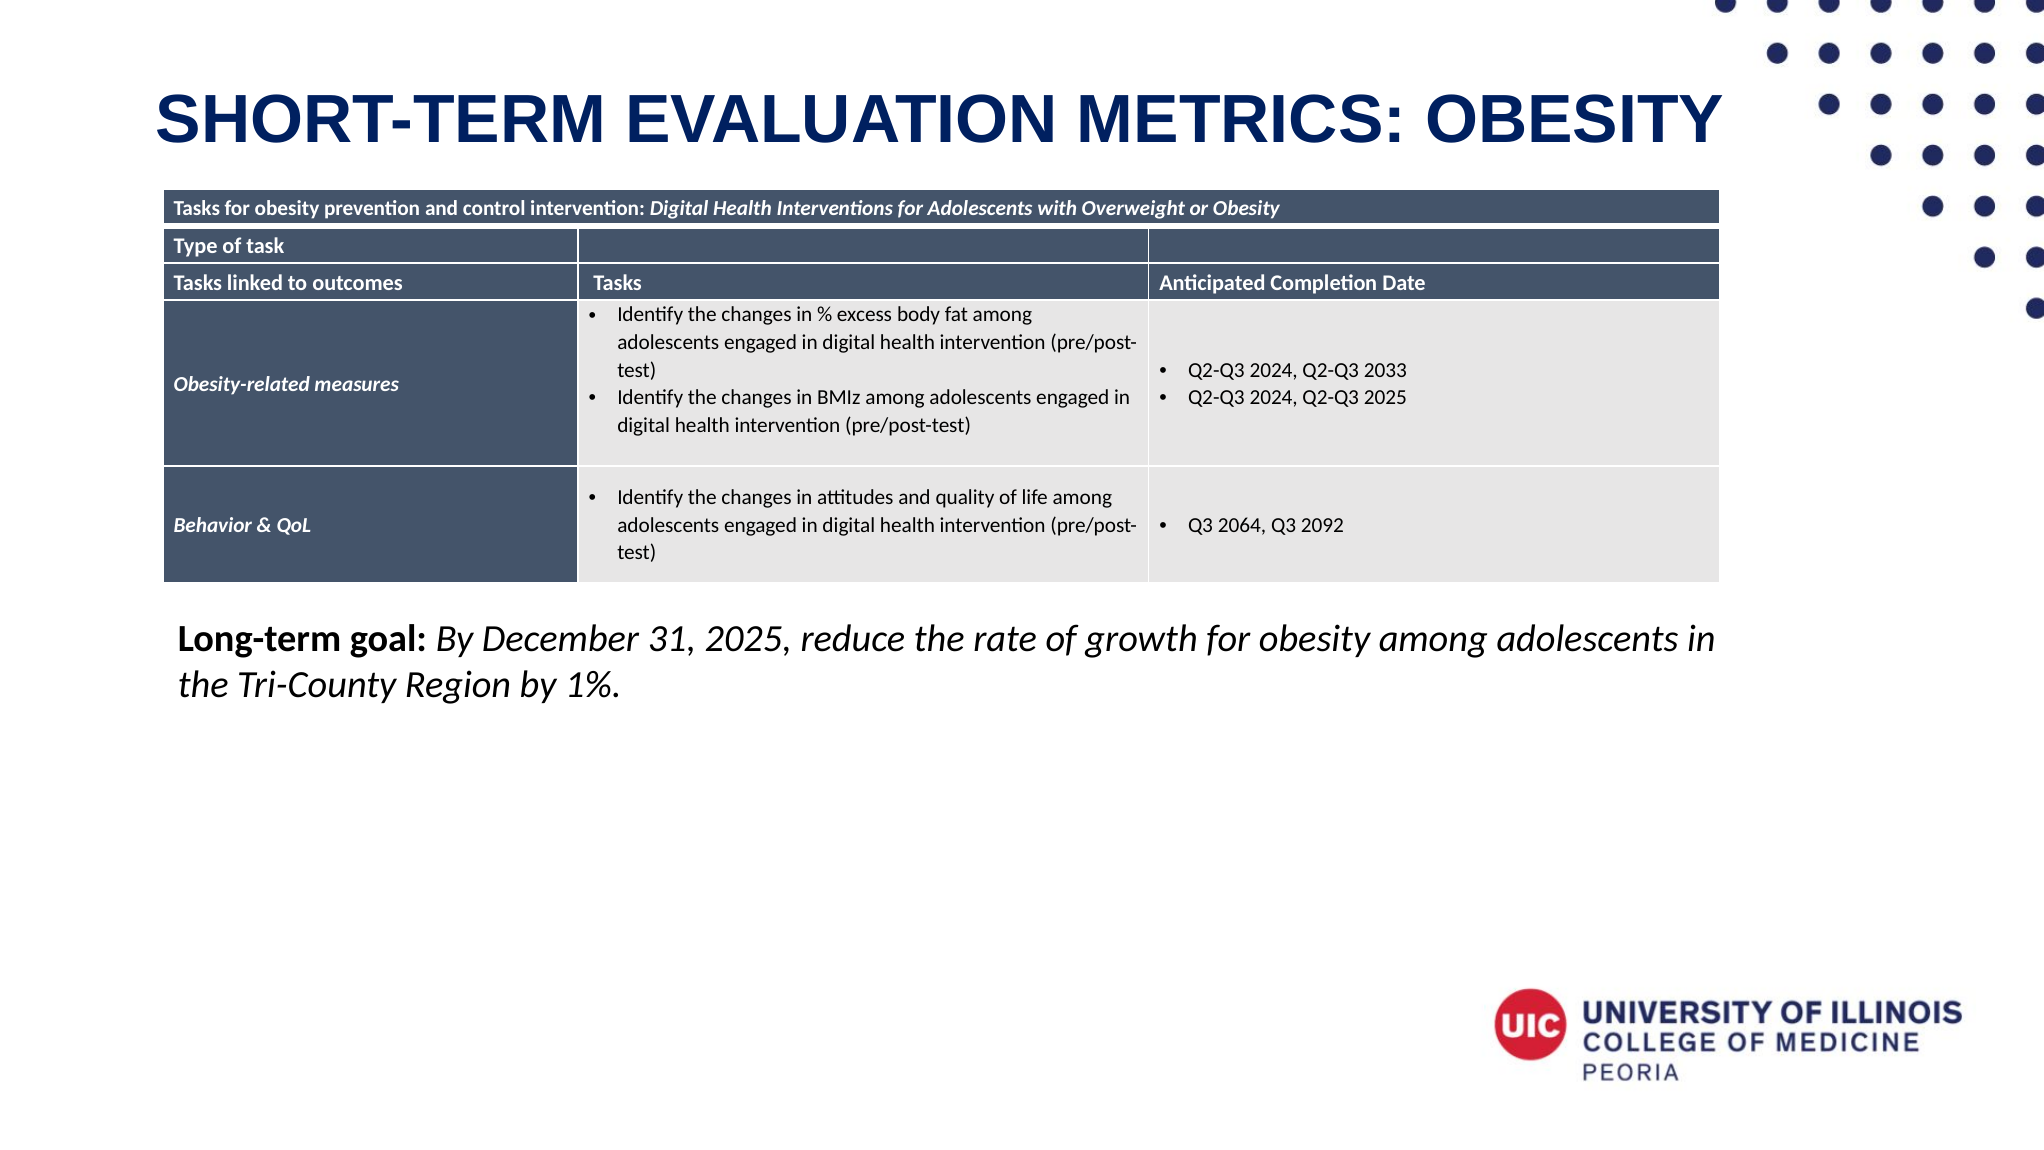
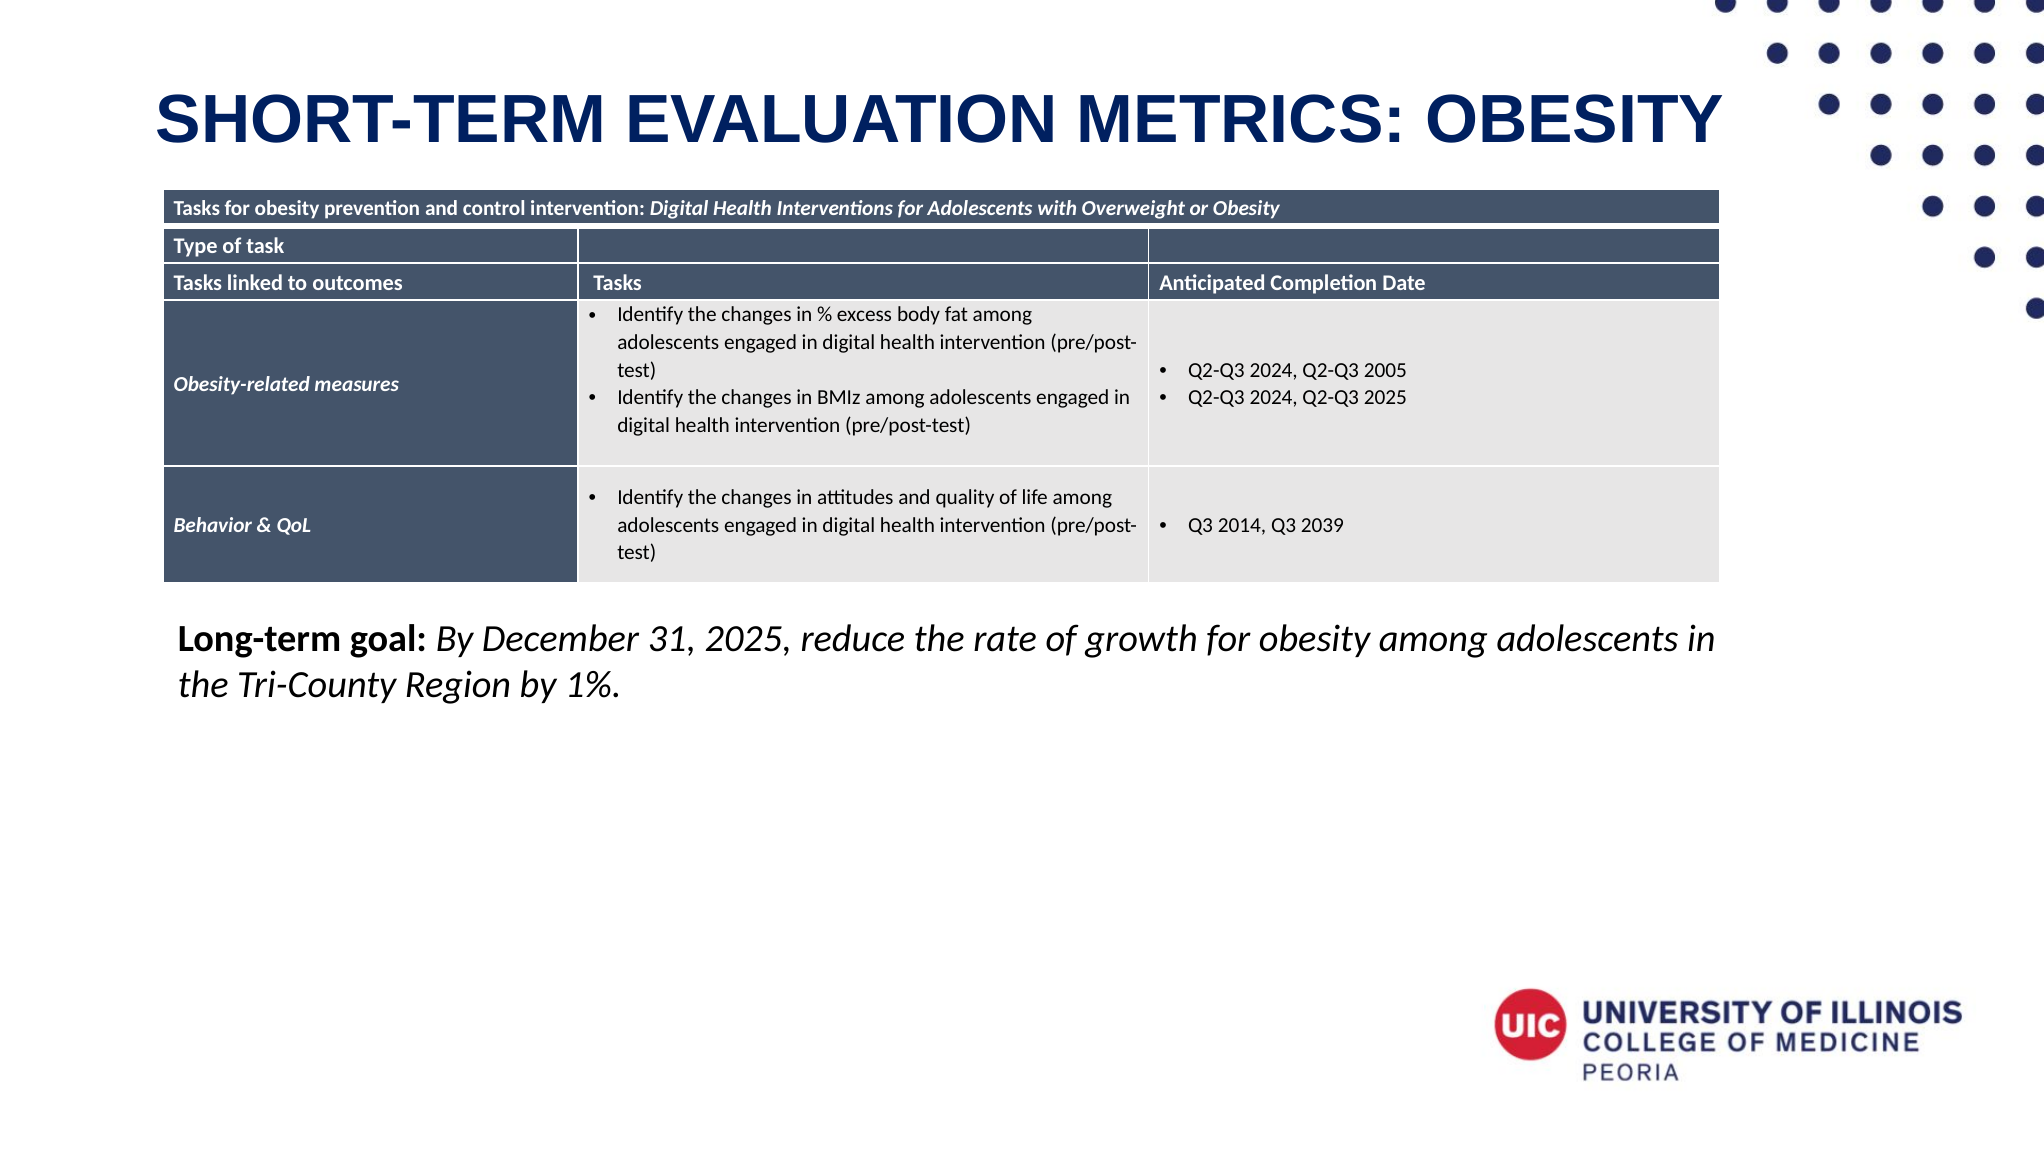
2033: 2033 -> 2005 (1385, 370)
2064: 2064 -> 2014 (1242, 525)
2092: 2092 -> 2039 (1322, 525)
